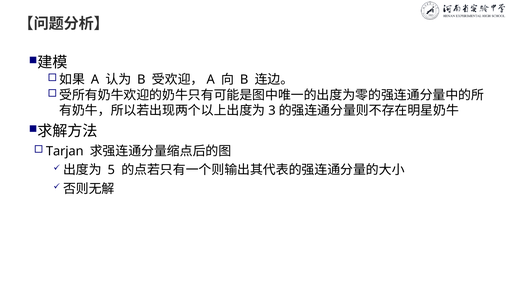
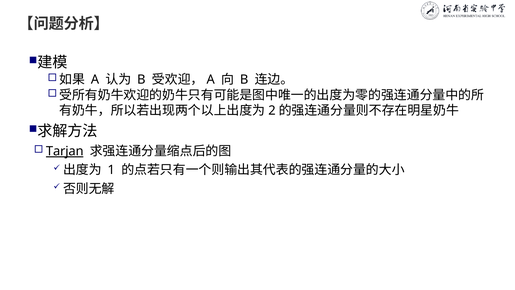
3: 3 -> 2 (272, 110)
Tarjan underline: none -> present (65, 151)
5: 5 -> 1 (111, 170)
